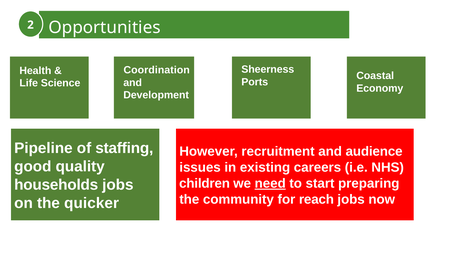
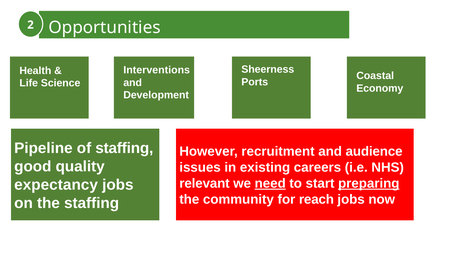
Coordination: Coordination -> Interventions (157, 70)
children: children -> relevant (205, 184)
preparing underline: none -> present (369, 184)
households: households -> expectancy (56, 185)
the quicker: quicker -> staffing (92, 203)
